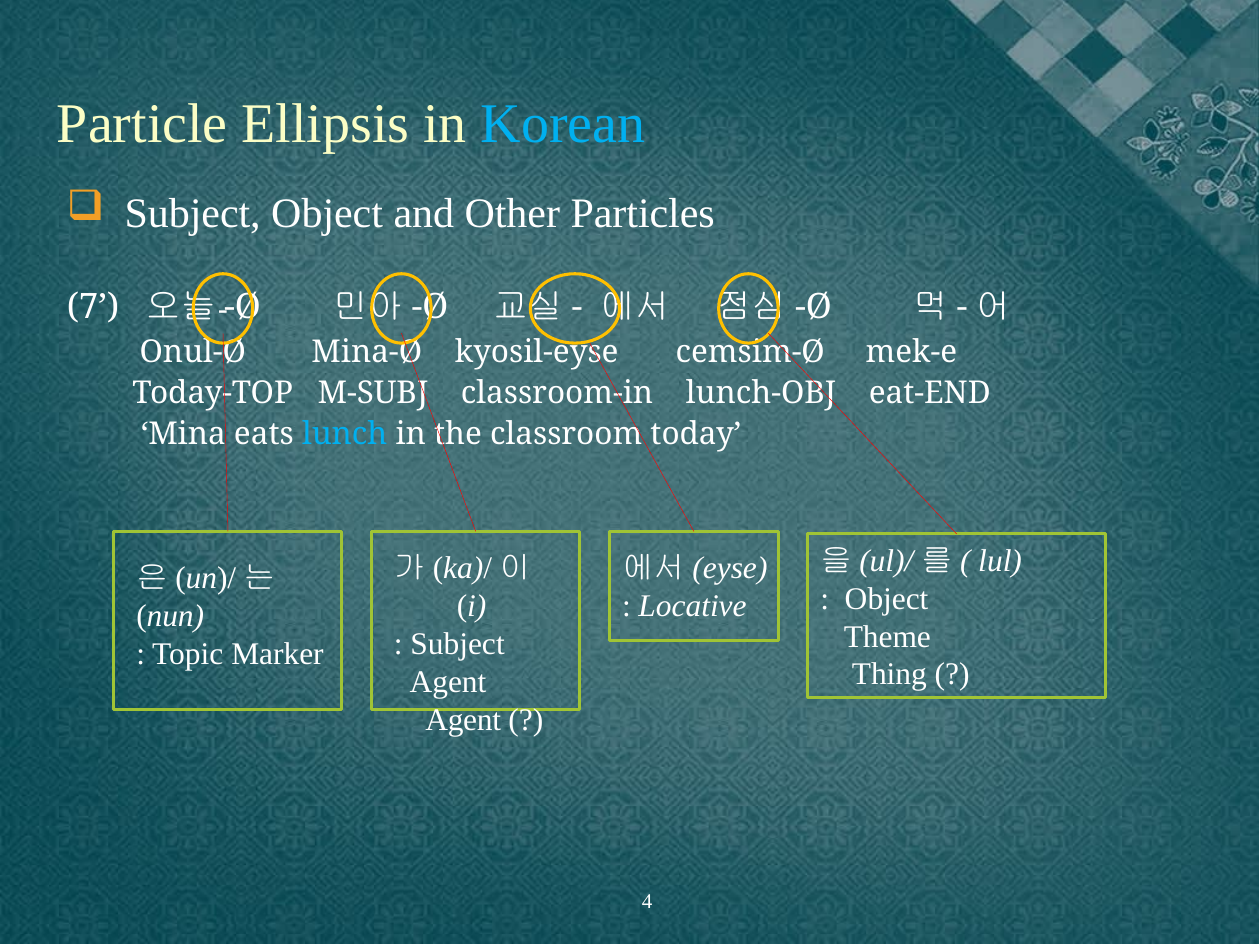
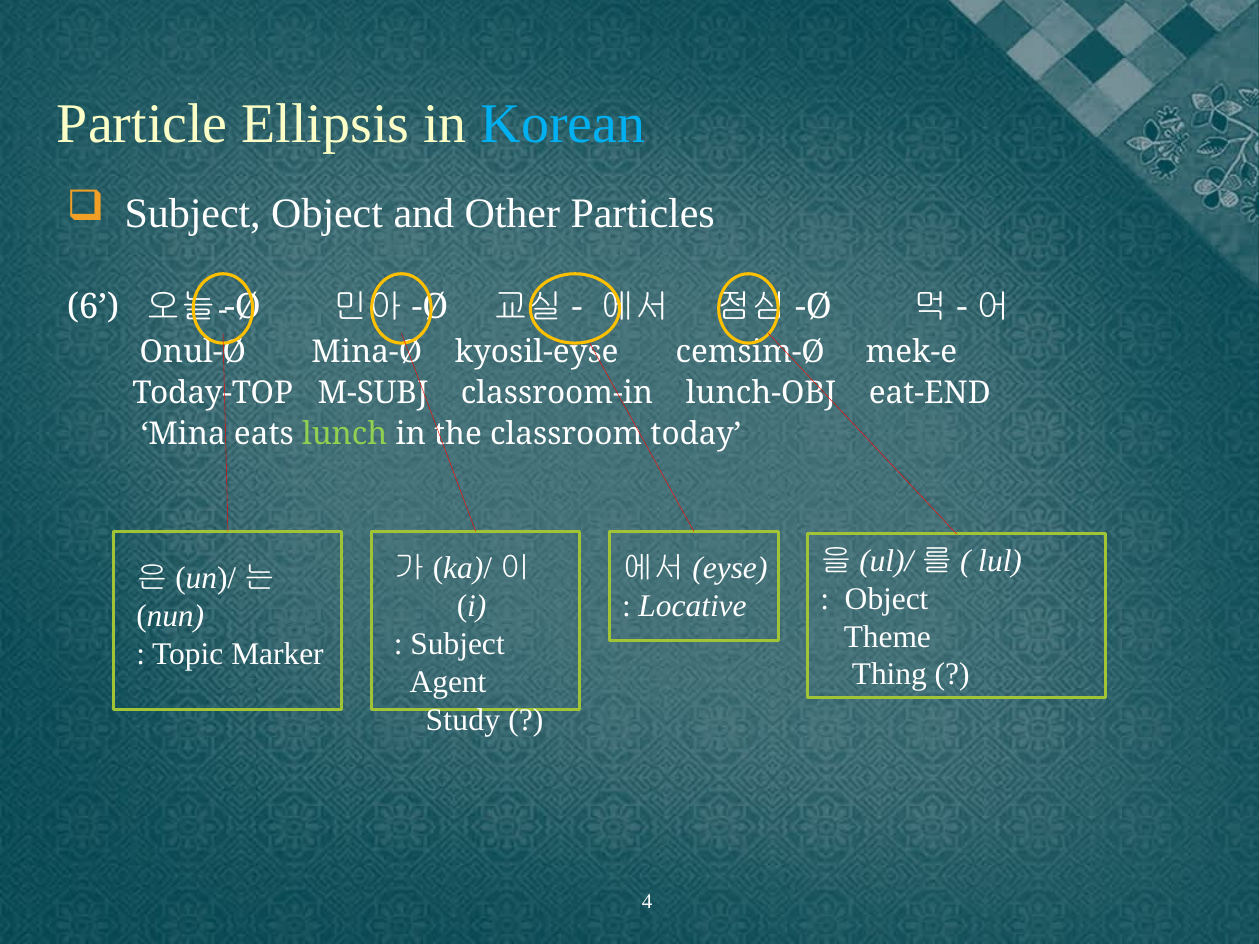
7: 7 -> 6 (93, 307)
lunch colour: light blue -> light green (345, 434)
Agent: Agent -> Study (463, 720)
